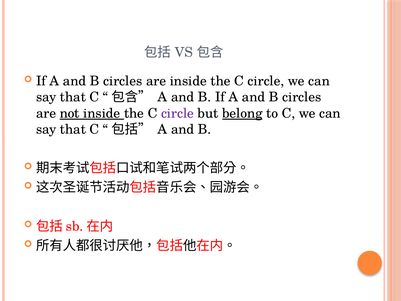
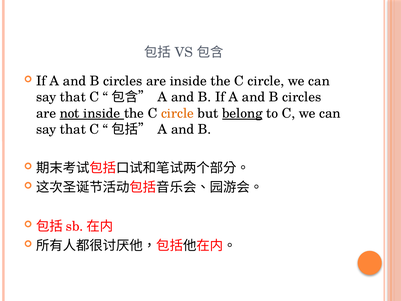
circle colour: purple -> orange (177, 113)
